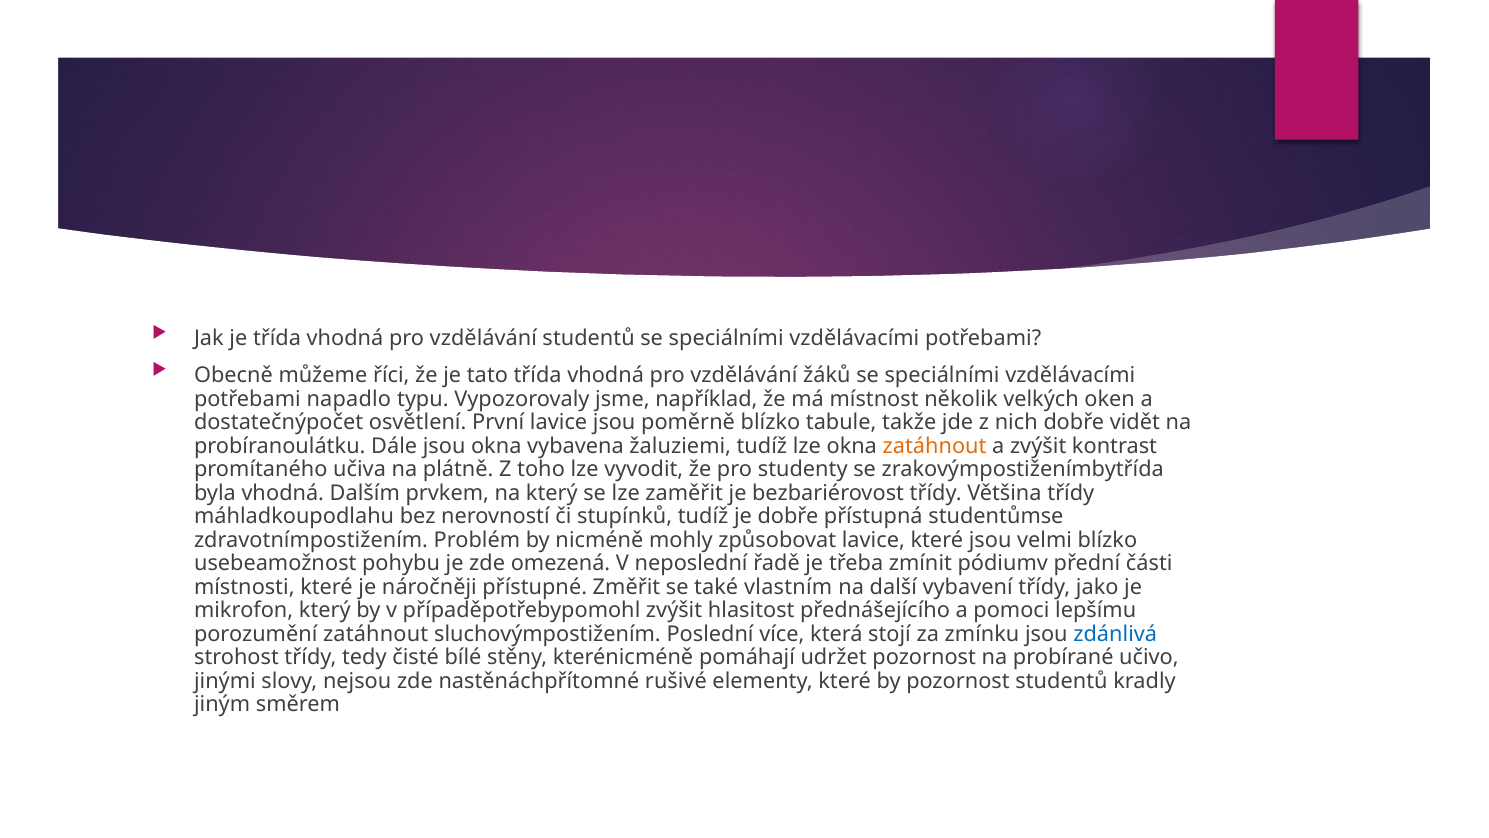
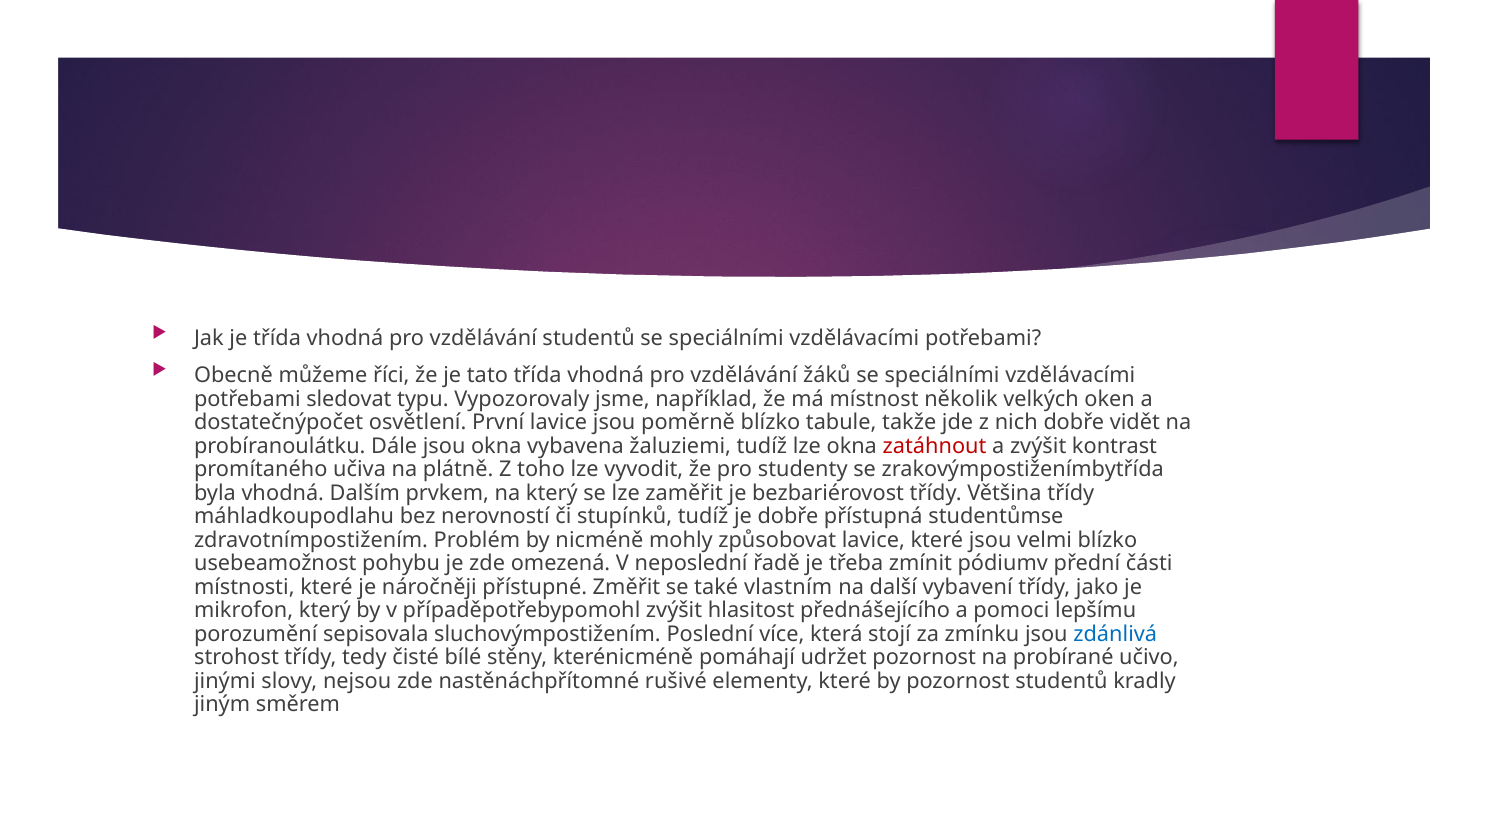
napadlo: napadlo -> sledovat (349, 399)
zatáhnout colour: orange -> red (935, 446)
porozumění zatáhnout: zatáhnout -> sepisovala (376, 634)
